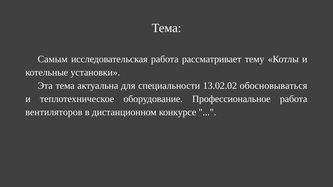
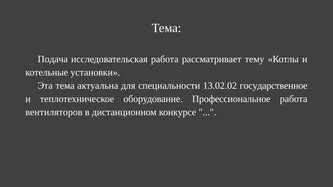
Самым: Самым -> Подача (53, 59)
обосновываться: обосновываться -> государственное (274, 86)
